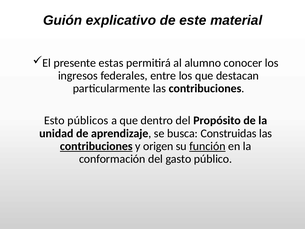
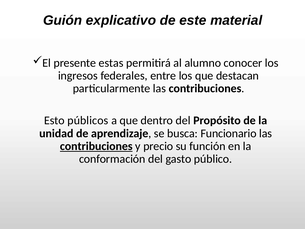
Construidas: Construidas -> Funcionario (229, 133)
origen: origen -> precio (158, 146)
función underline: present -> none (207, 146)
